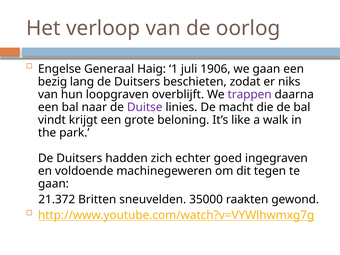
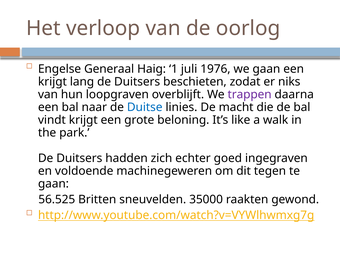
1906: 1906 -> 1976 (215, 69)
bezig: bezig -> krijgt (52, 82)
Duitse colour: purple -> blue (145, 107)
21.372: 21.372 -> 56.525 (57, 199)
